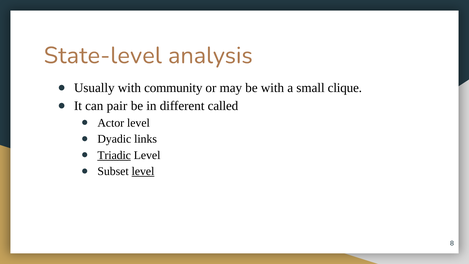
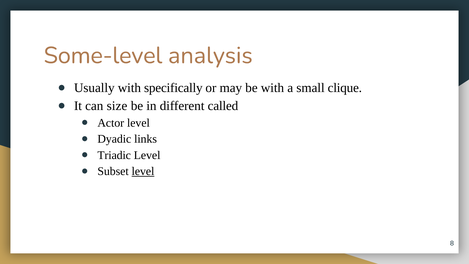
State-level: State-level -> Some-level (103, 55)
community: community -> specifically (173, 88)
pair: pair -> size (117, 106)
Triadic underline: present -> none (114, 155)
